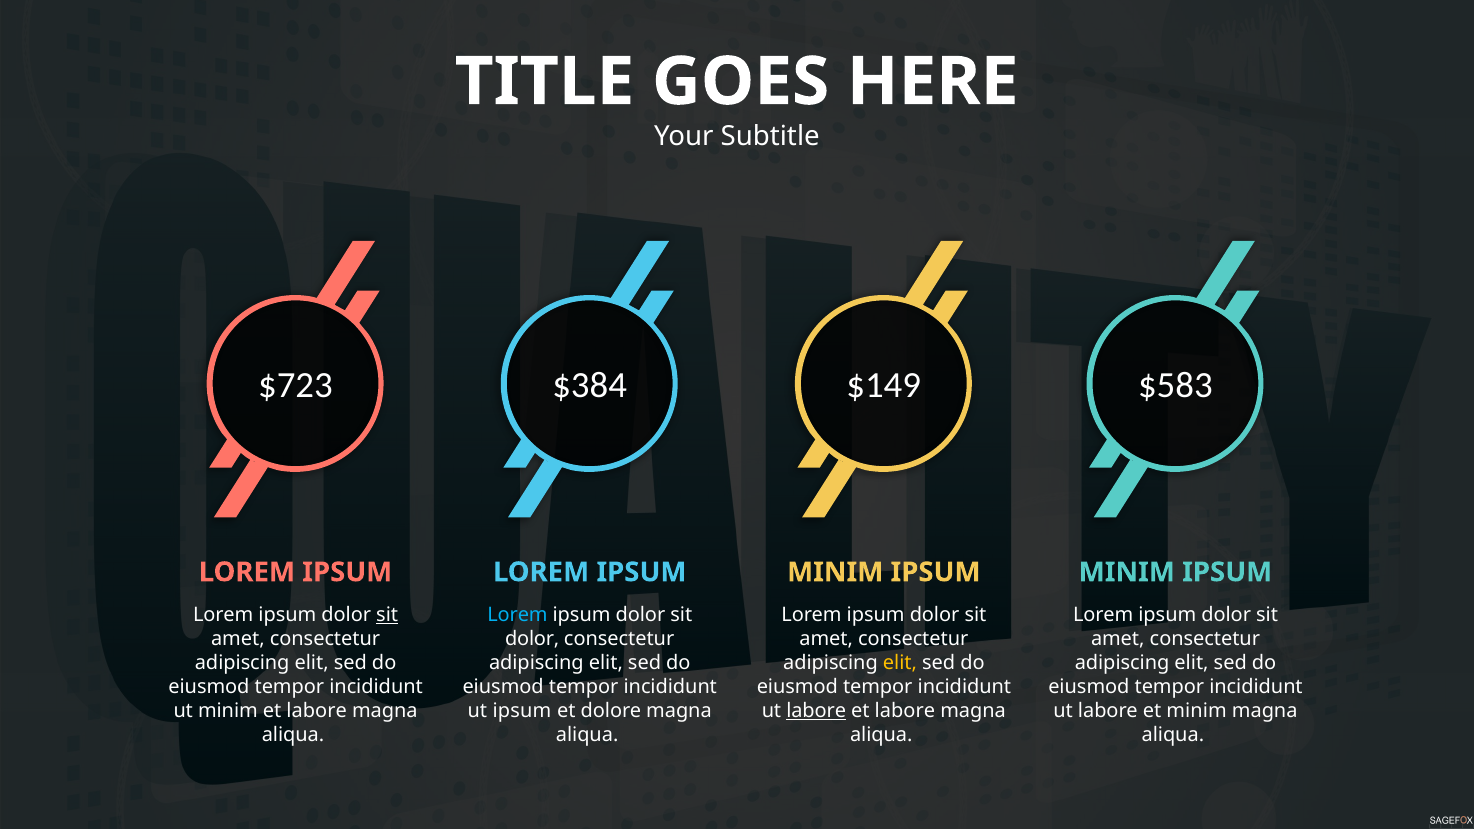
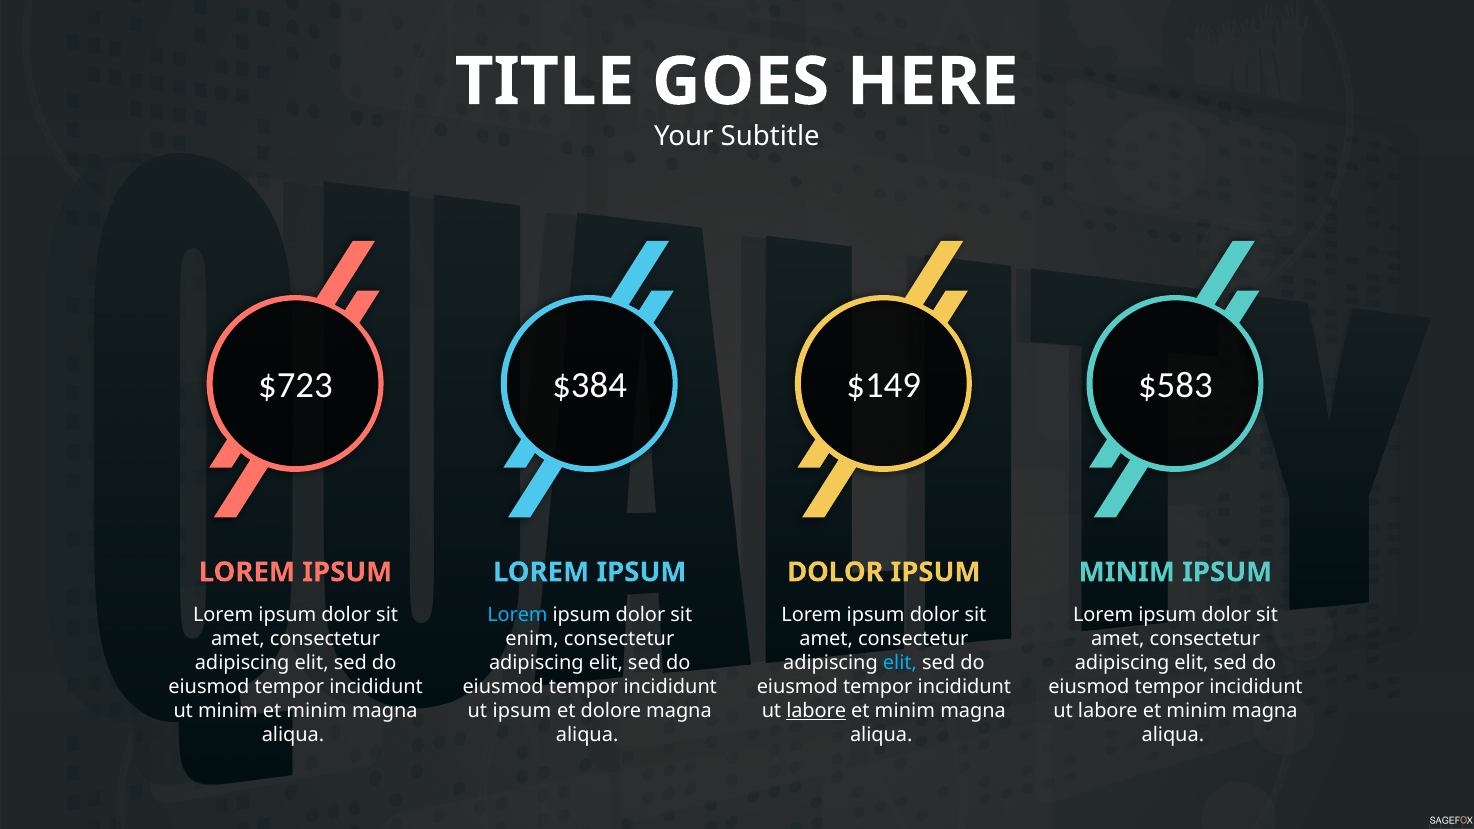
MINIM: MINIM -> DOLOR (835, 572)
sit underline: present -> none (387, 615)
dolor: dolor -> enim (532, 639)
elit colour: yellow -> light blue (900, 663)
labore: labore -> minim (317, 711)
labore: labore -> minim (905, 711)
